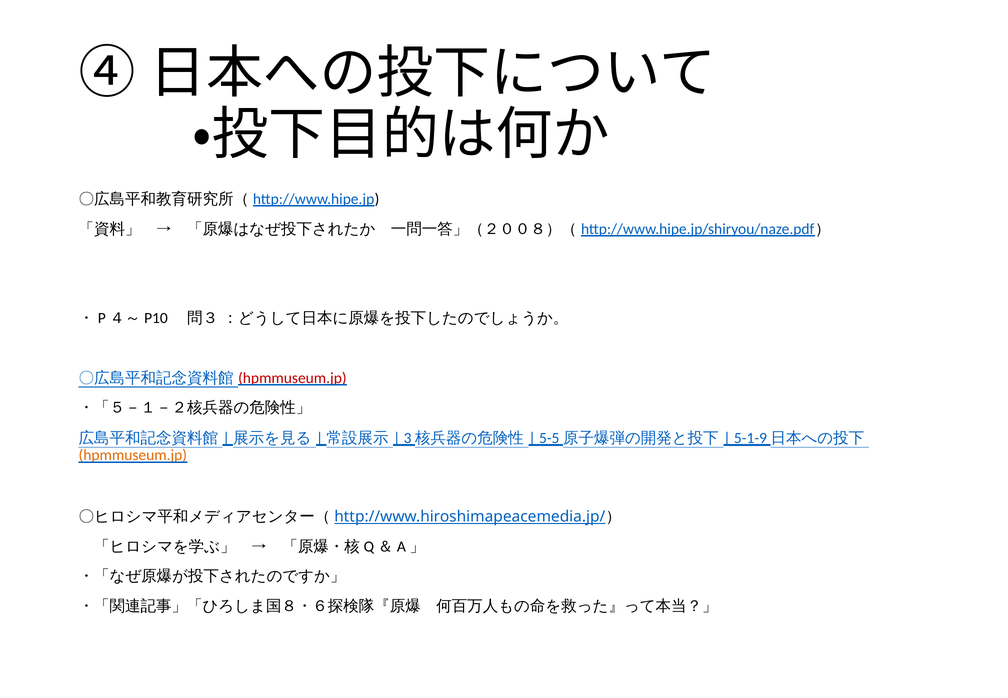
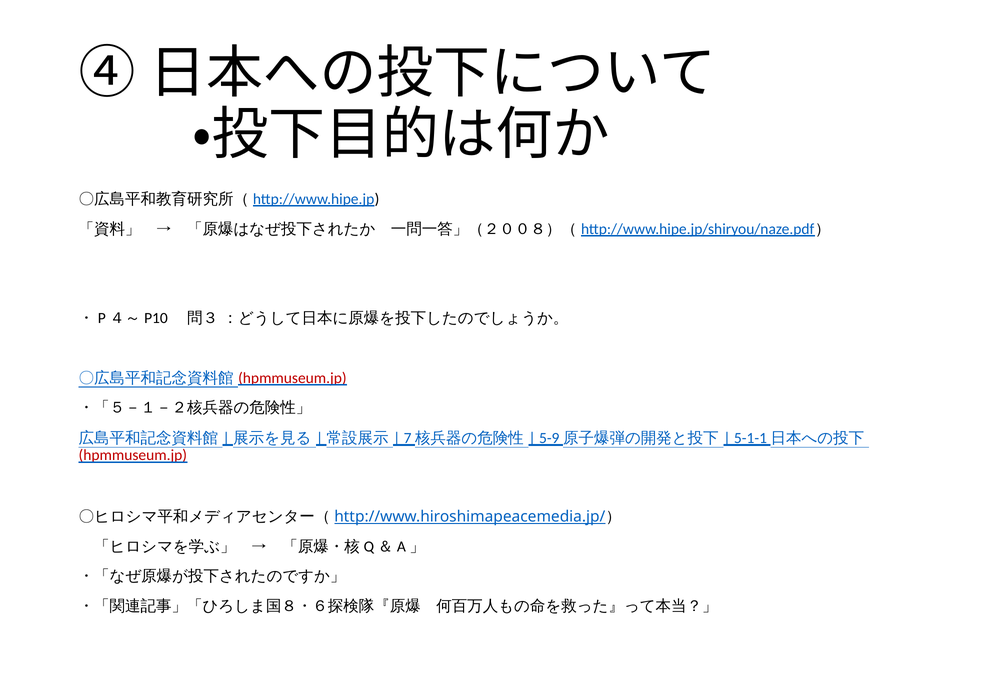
3: 3 -> 7 (408, 438)
5-5: 5-5 -> 5-9 (549, 438)
5-1-9: 5-1-9 -> 5-1-1 (750, 438)
hpmmuseum.jp colour: orange -> red (133, 455)
